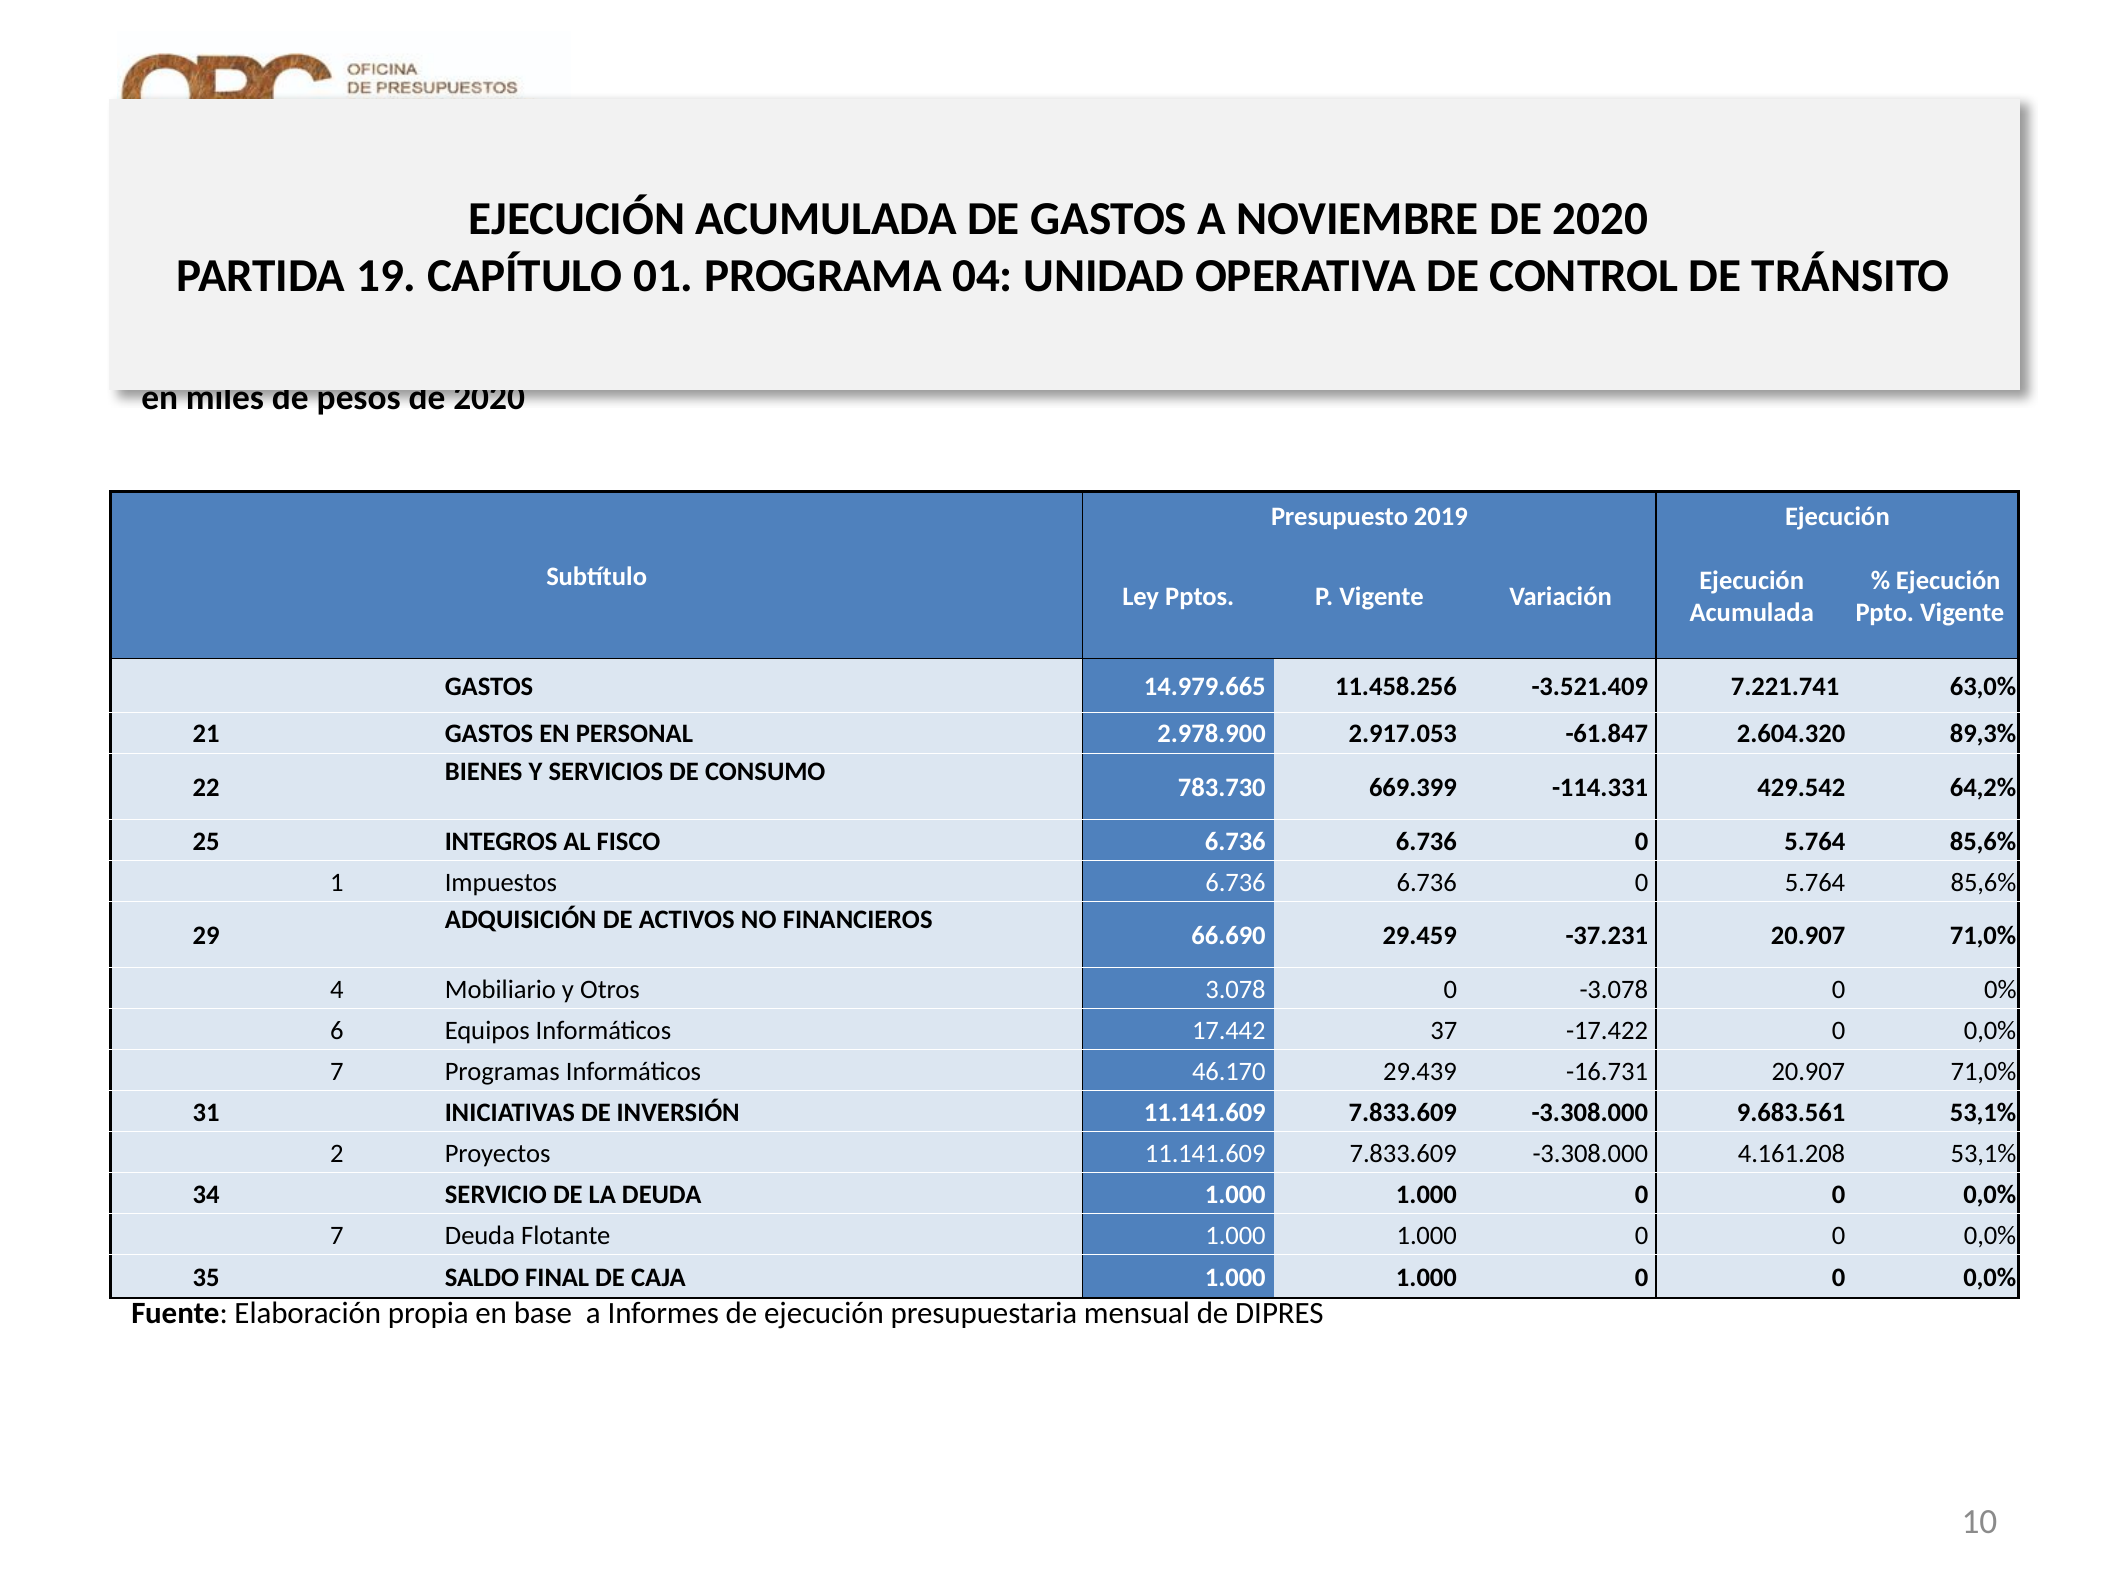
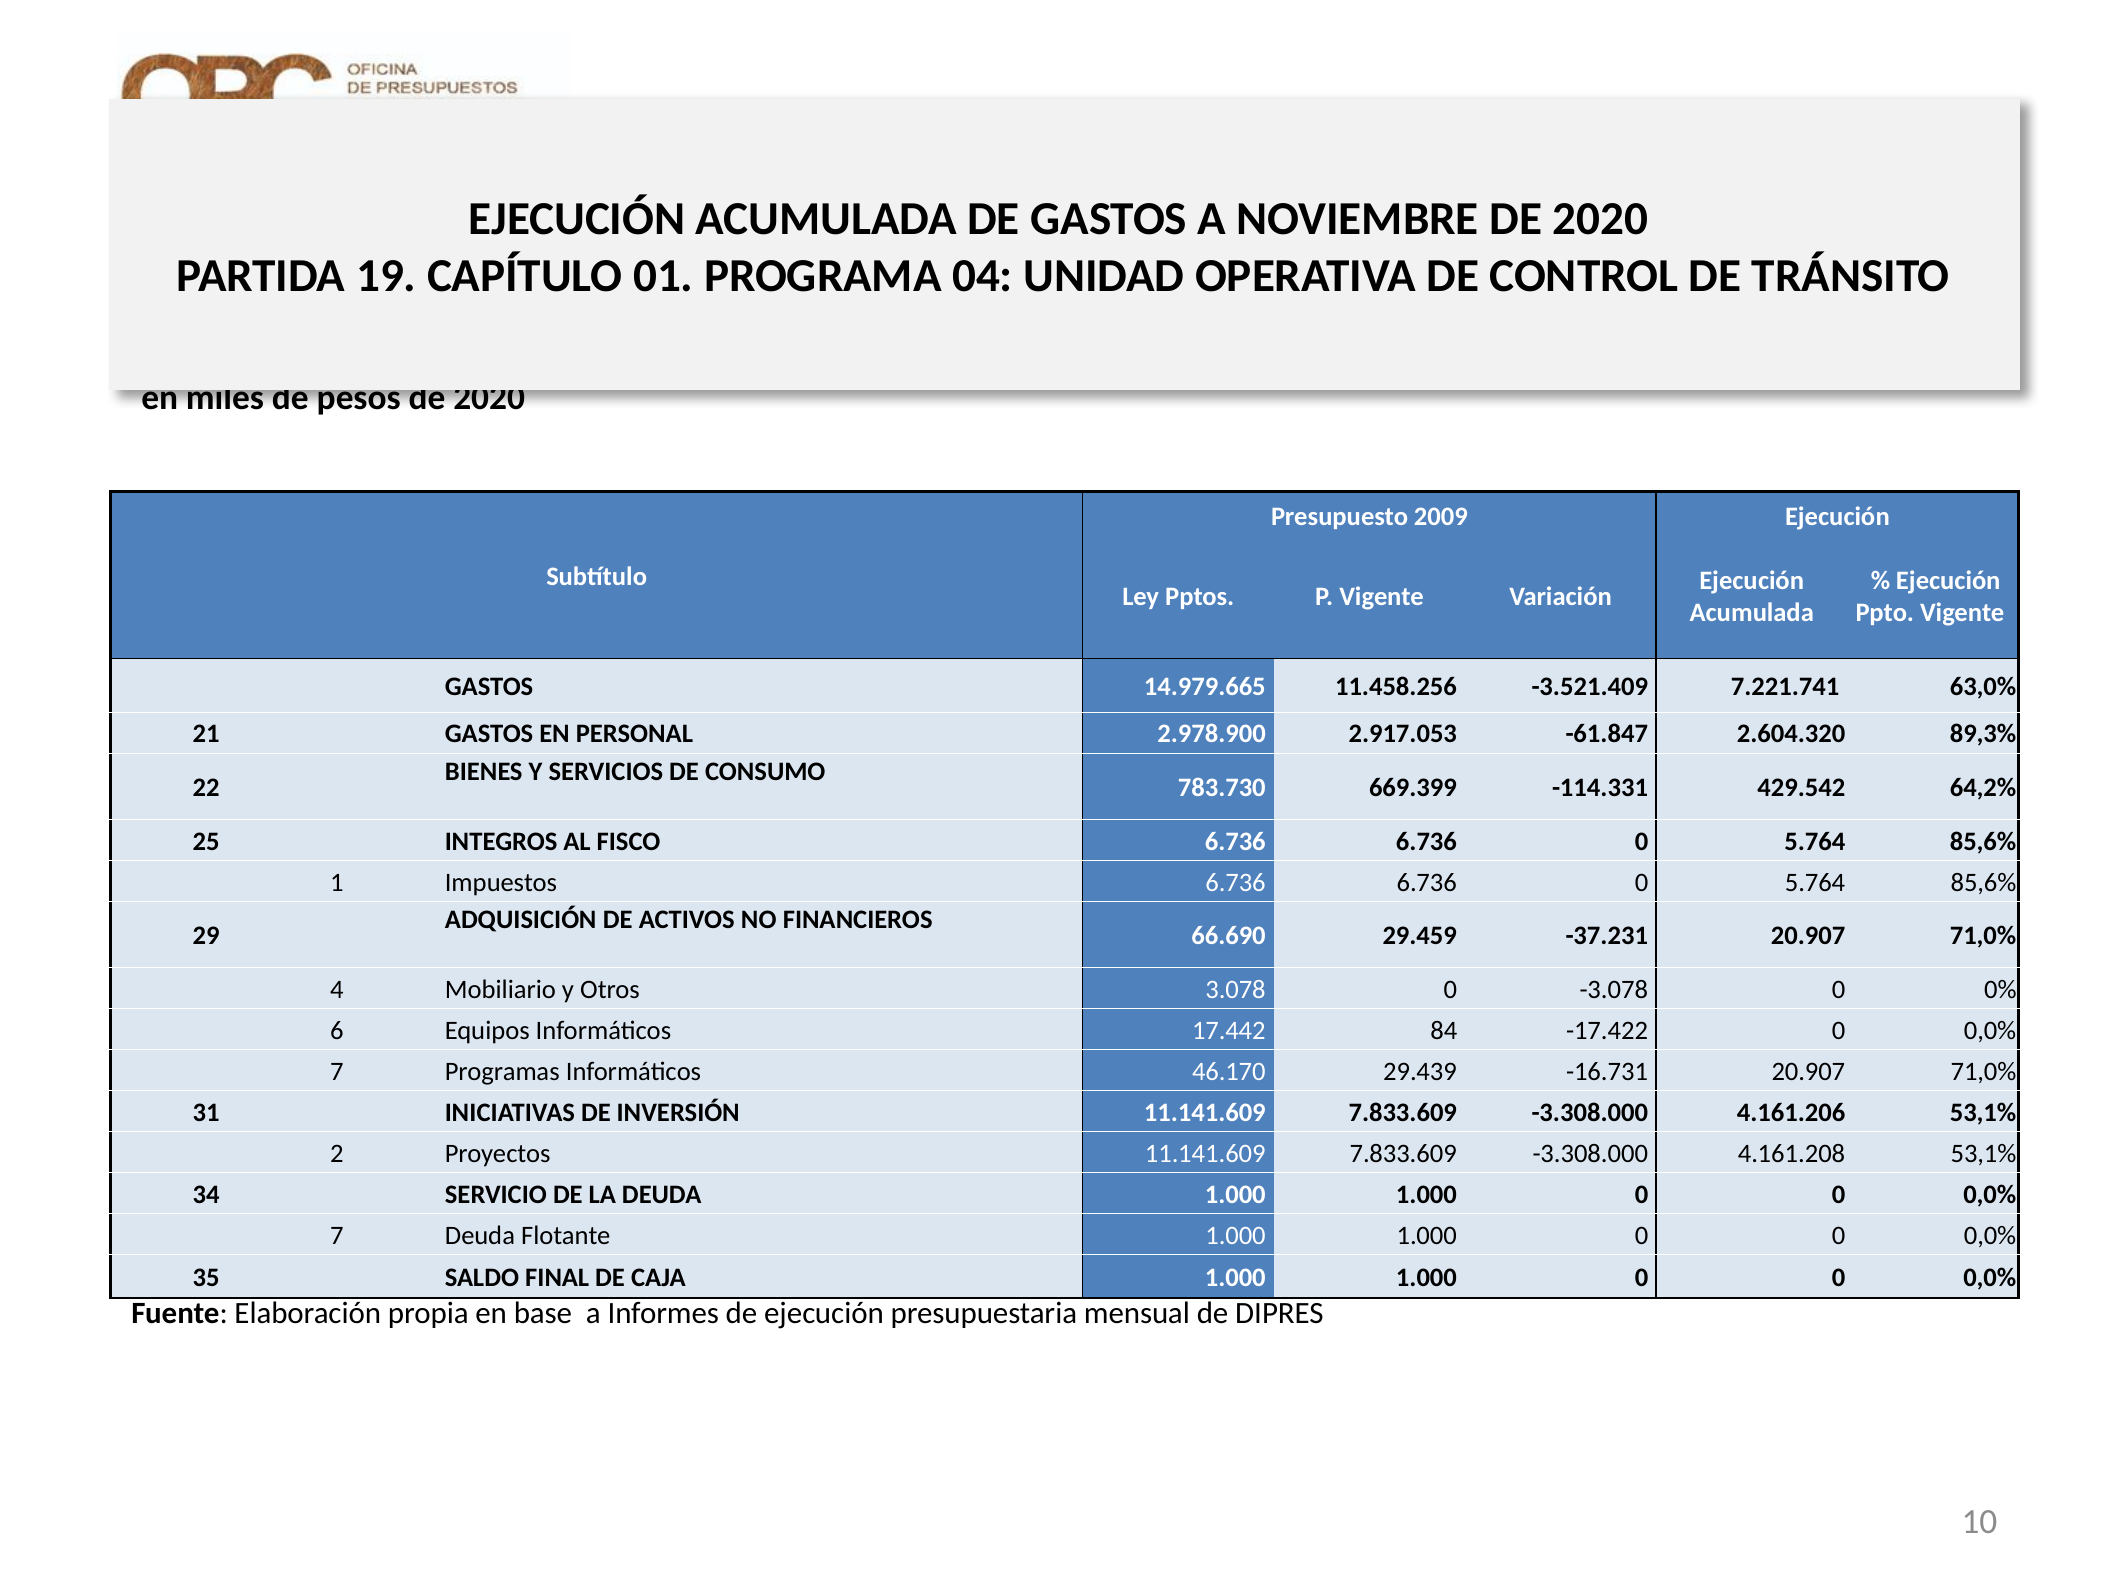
2019: 2019 -> 2009 (1441, 517)
37: 37 -> 84 (1444, 1030)
9.683.561: 9.683.561 -> 4.161.206 (1791, 1112)
